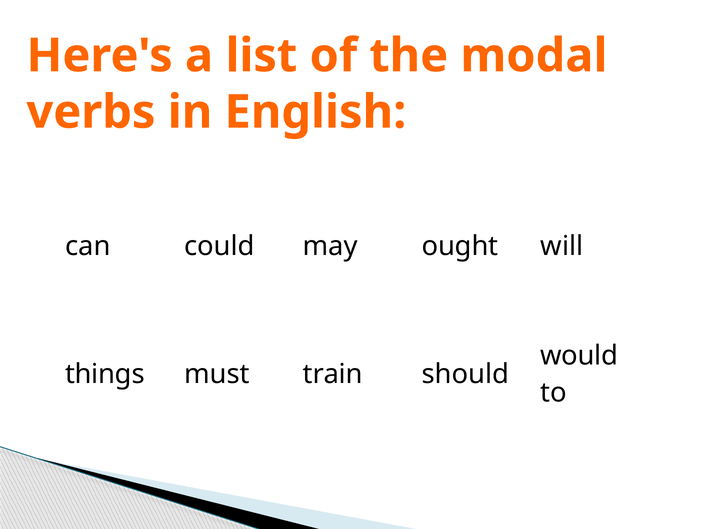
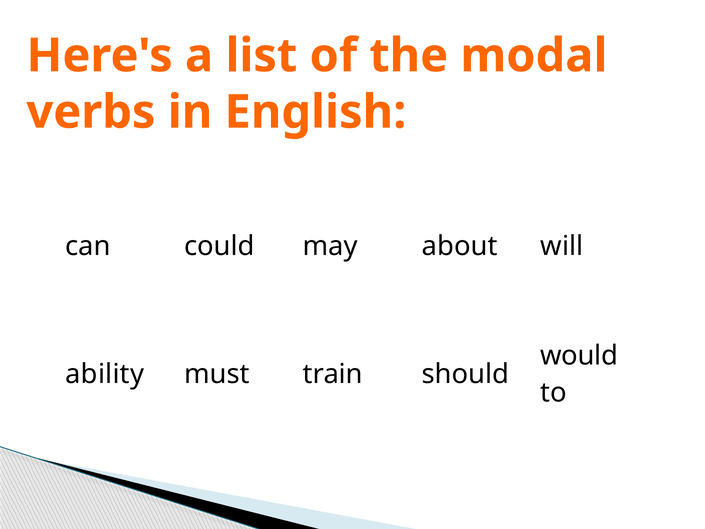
ought: ought -> about (460, 246)
things: things -> ability (105, 374)
